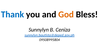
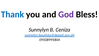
God colour: orange -> purple (66, 14)
